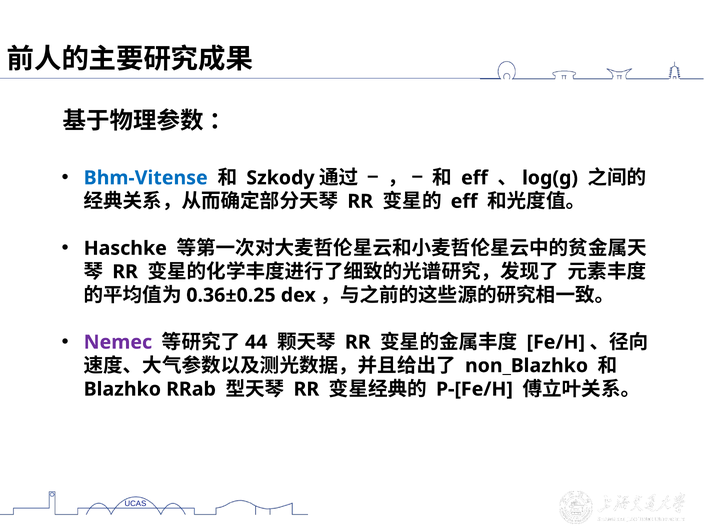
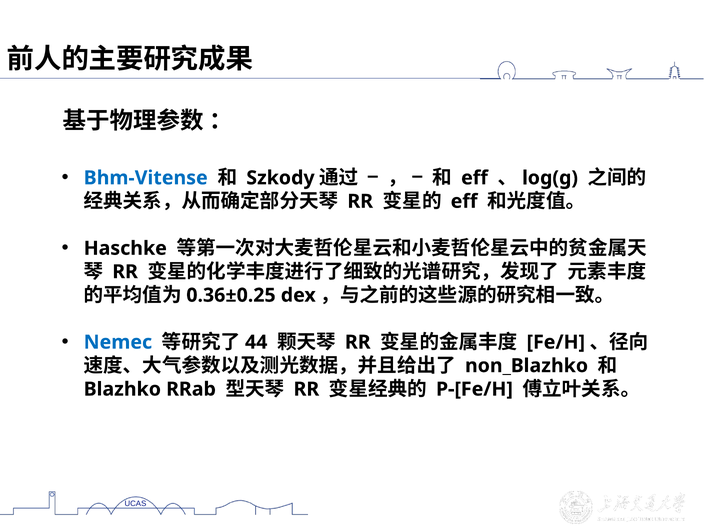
Nemec colour: purple -> blue (118, 342)
